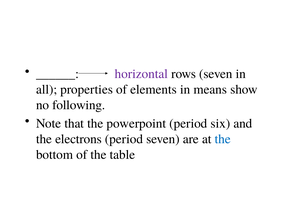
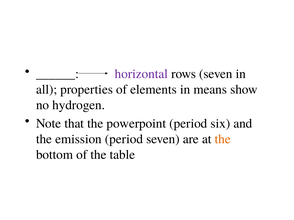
following: following -> hydrogen (79, 105)
electrons: electrons -> emission (78, 139)
the colour: blue -> orange (223, 139)
